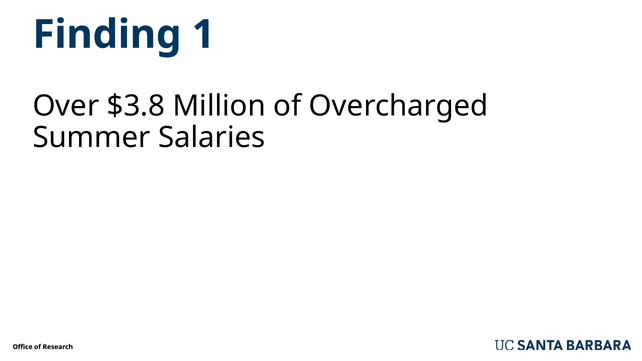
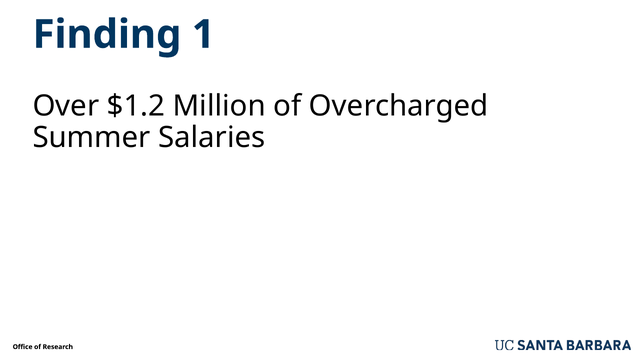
$3.8: $3.8 -> $1.2 (136, 106)
